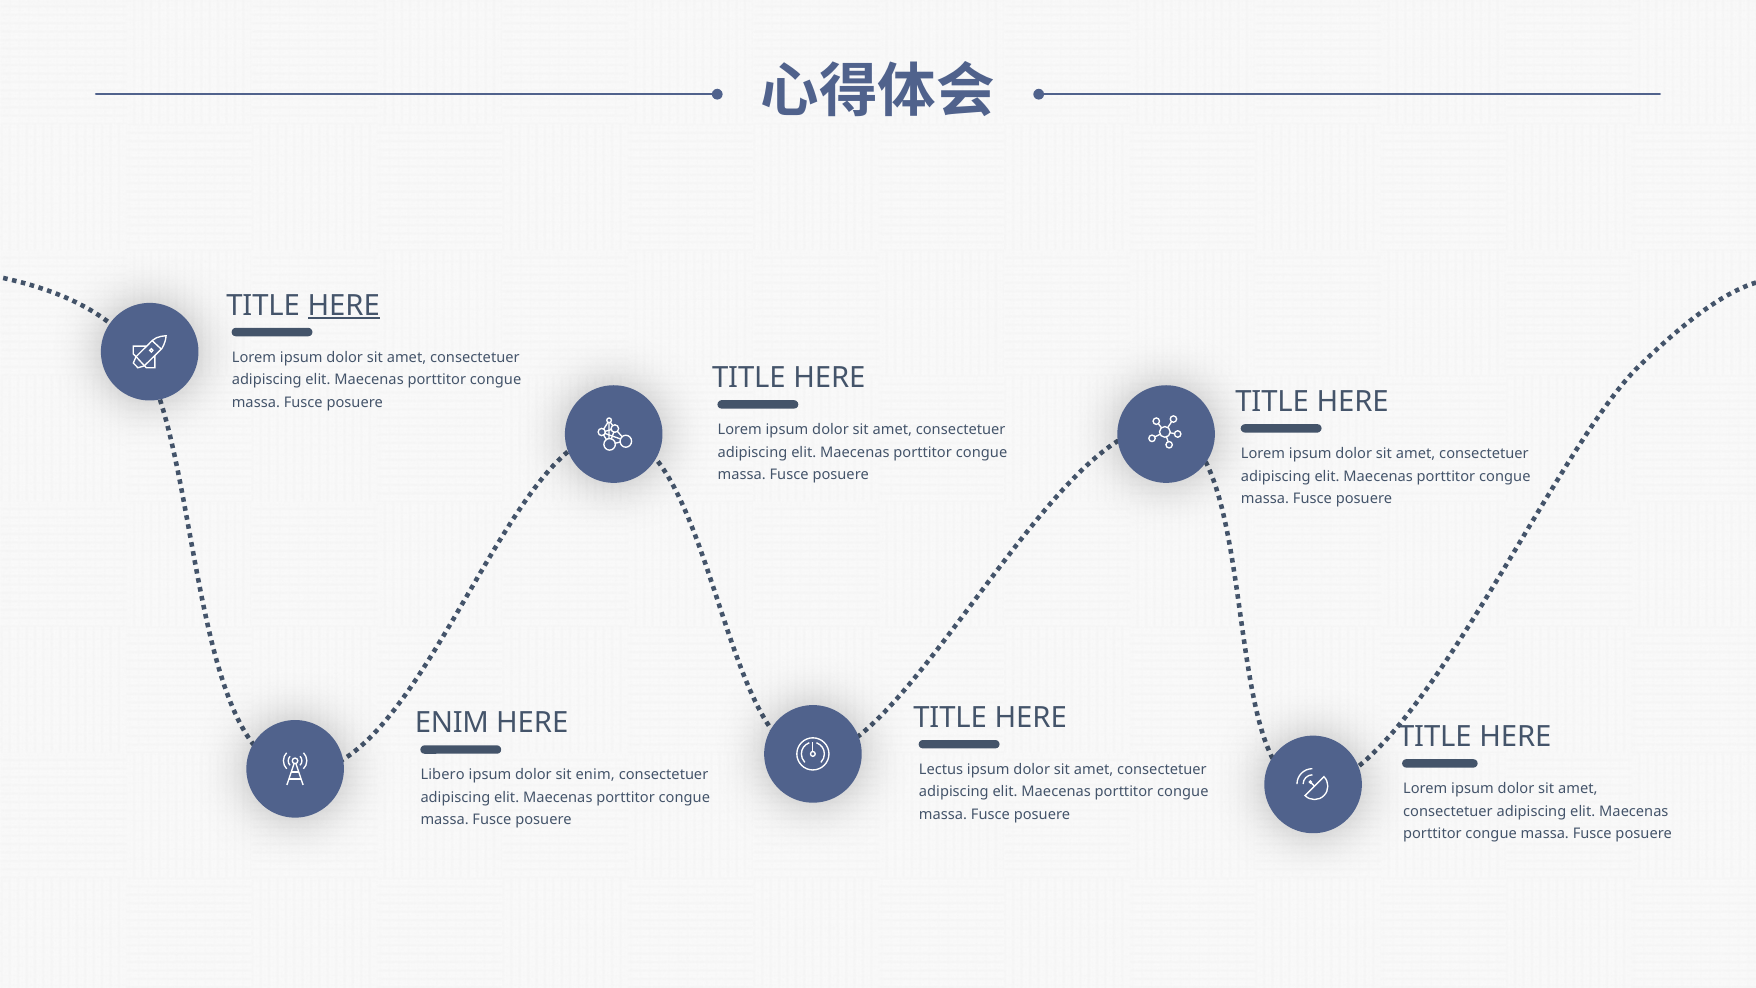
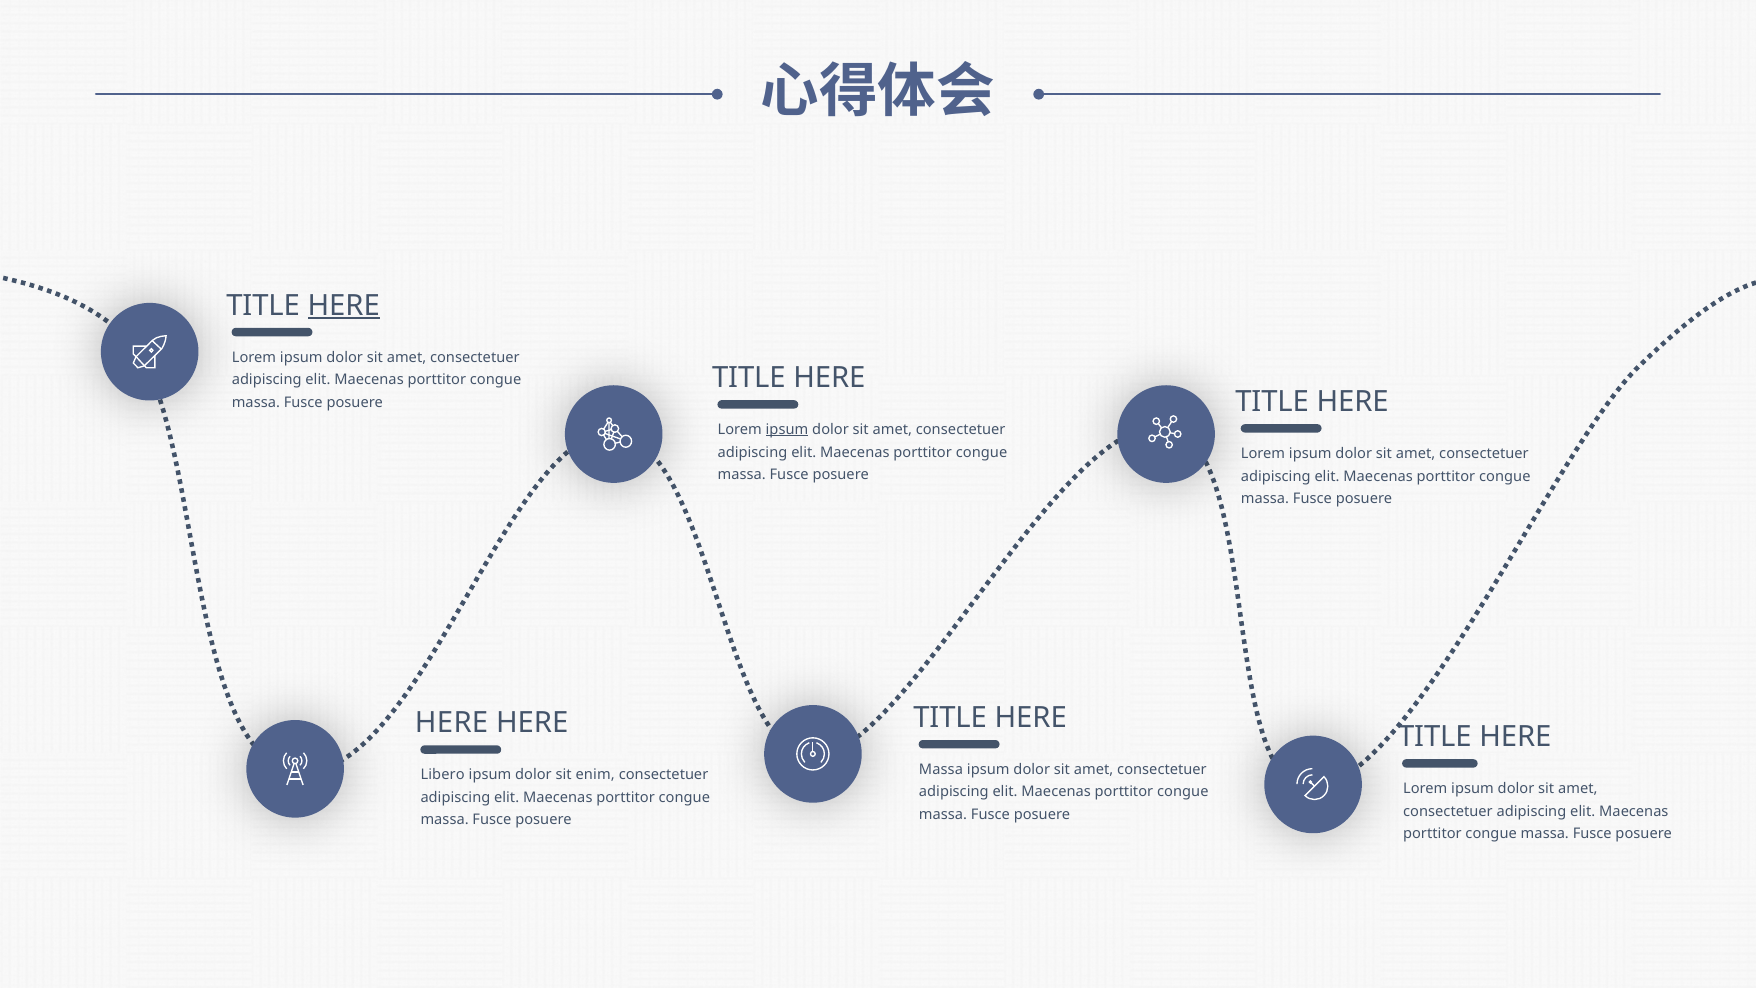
ipsum underline: none -> present (787, 429)
ENIM: ENIM -> HERE (452, 723)
Lectus: Lectus -> Massa (941, 769)
